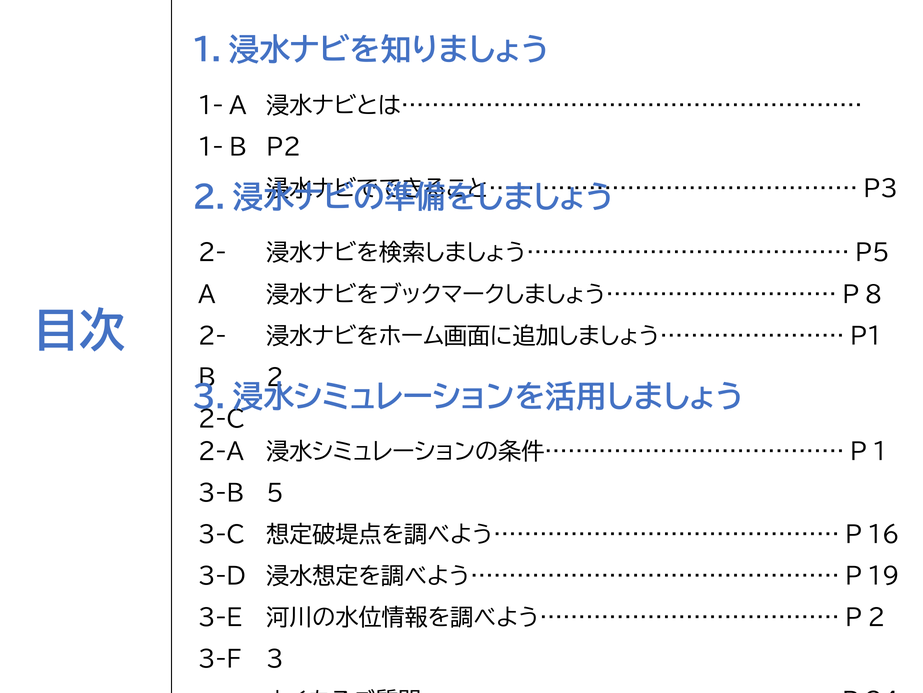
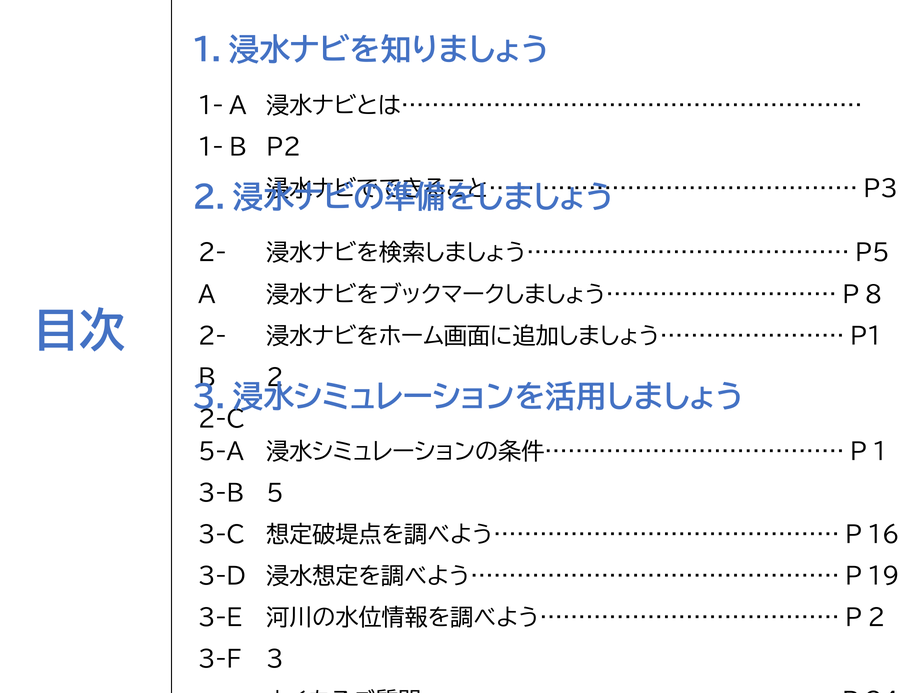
2-A: 2-A -> 5-A (221, 451)
